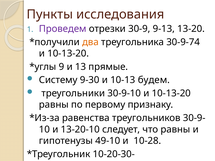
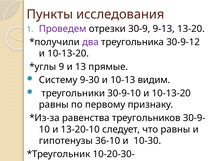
два colour: orange -> purple (90, 42)
30-9-74: 30-9-74 -> 30-9-12 (183, 42)
будем: будем -> видим (154, 80)
49-10: 49-10 -> 36-10 (108, 141)
10-28: 10-28 -> 10-30 (147, 141)
